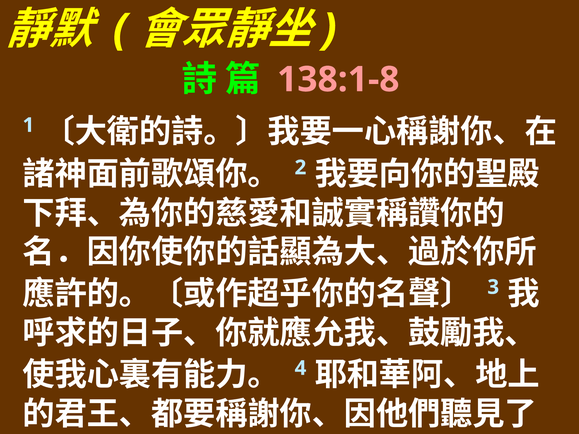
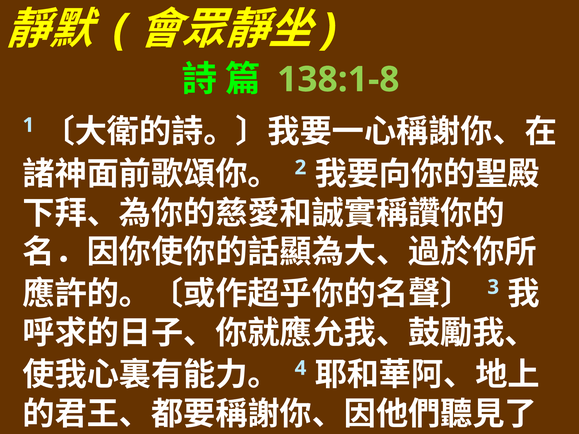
138:1-8 colour: pink -> light green (338, 80)
